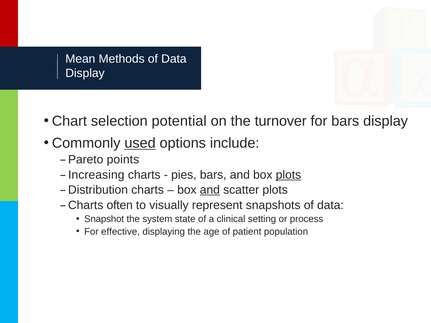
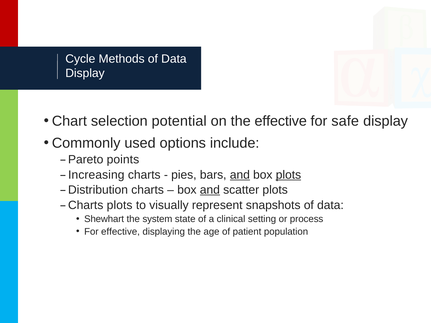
Mean: Mean -> Cycle (80, 59)
the turnover: turnover -> effective (281, 121)
for bars: bars -> safe (345, 121)
used underline: present -> none (140, 143)
and underline: none -> present (240, 175)
Charts often: often -> plots (120, 205)
Snapshot: Snapshot -> Shewhart (104, 219)
